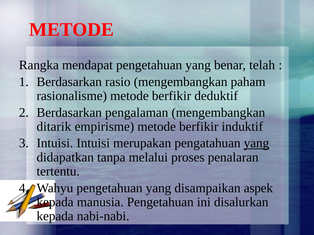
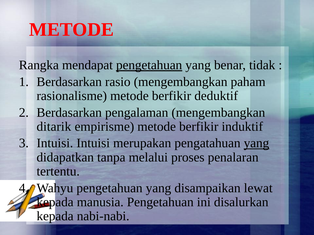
pengetahuan underline: none -> present (149, 65)
telah: telah -> tidak (262, 65)
aspek: aspek -> lewat (258, 188)
